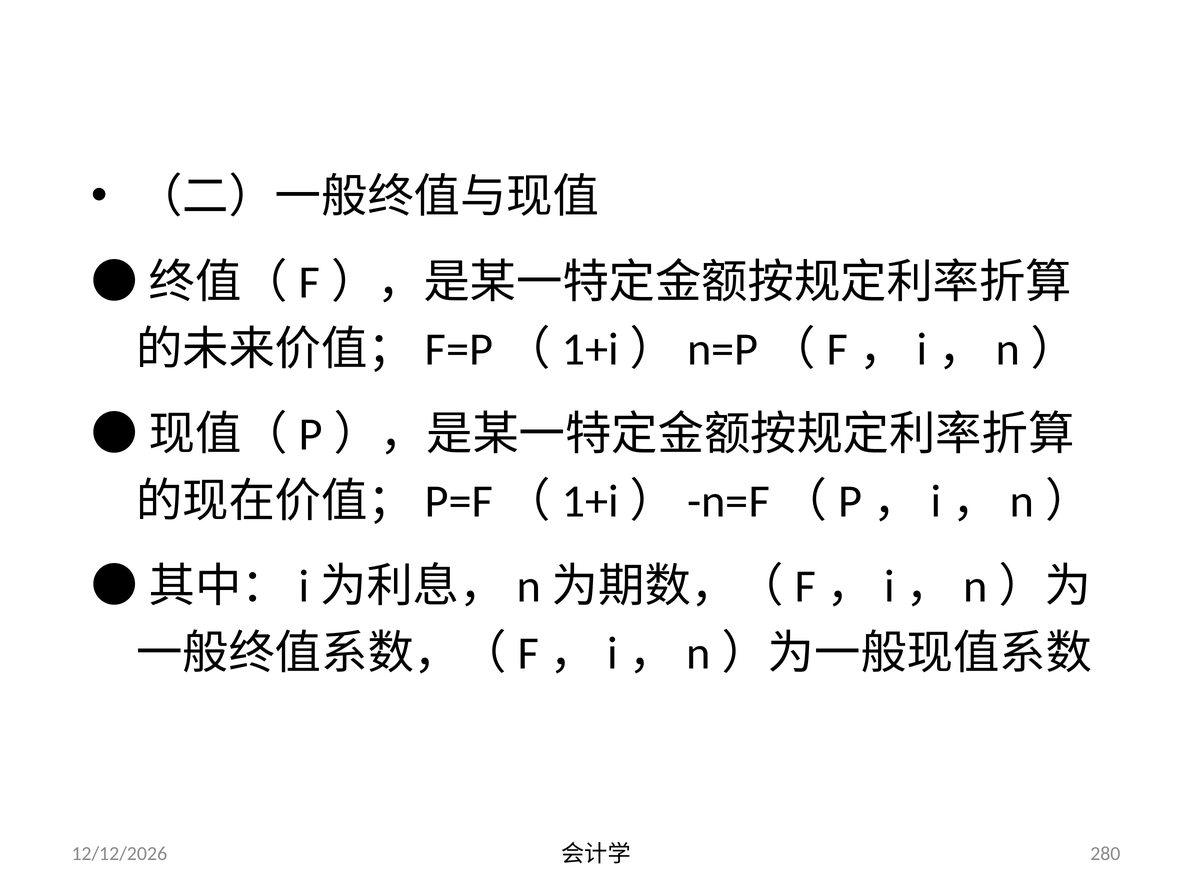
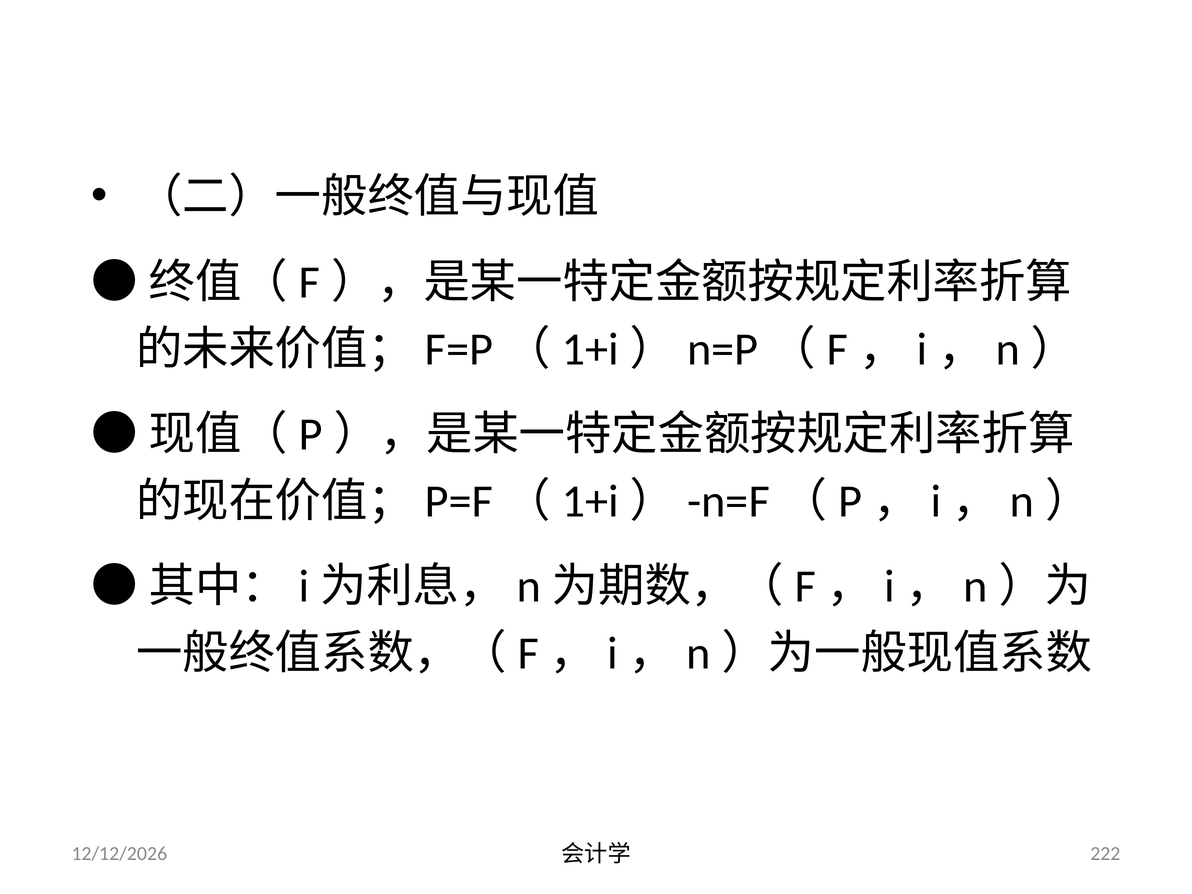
280: 280 -> 222 (1105, 854)
